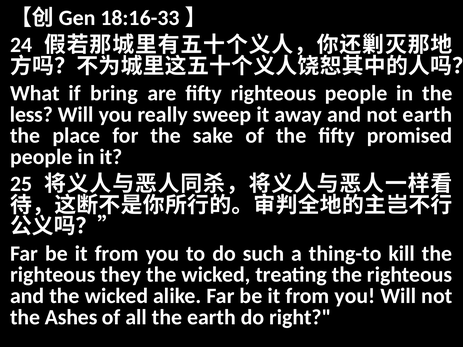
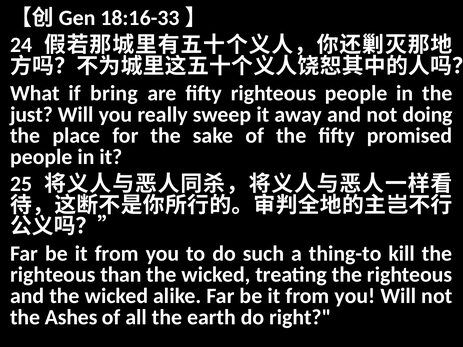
less: less -> just (31, 115)
not earth: earth -> doing (428, 115)
they: they -> than (121, 275)
